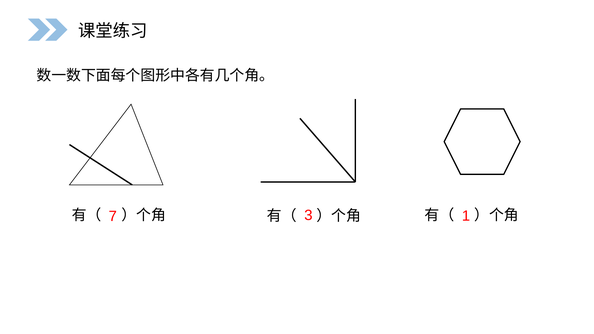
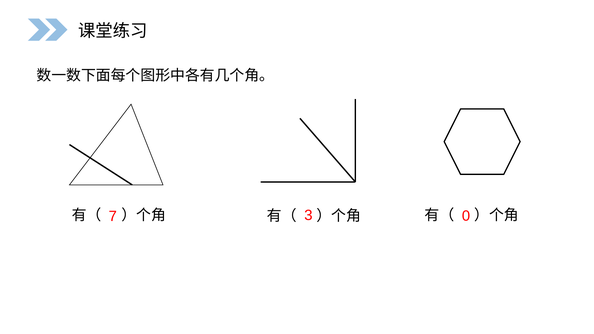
1: 1 -> 0 (466, 216)
